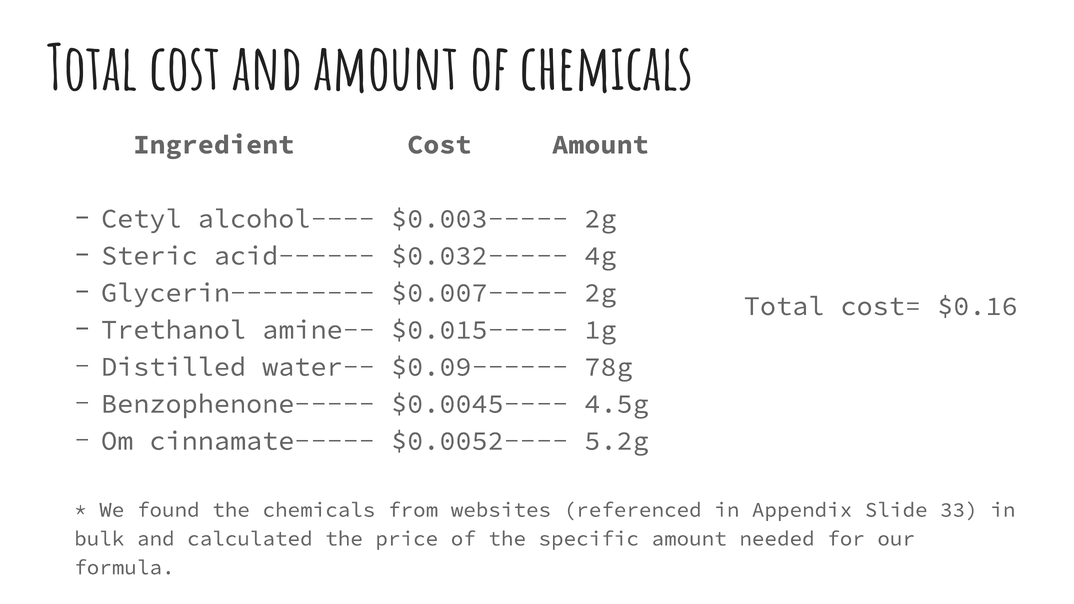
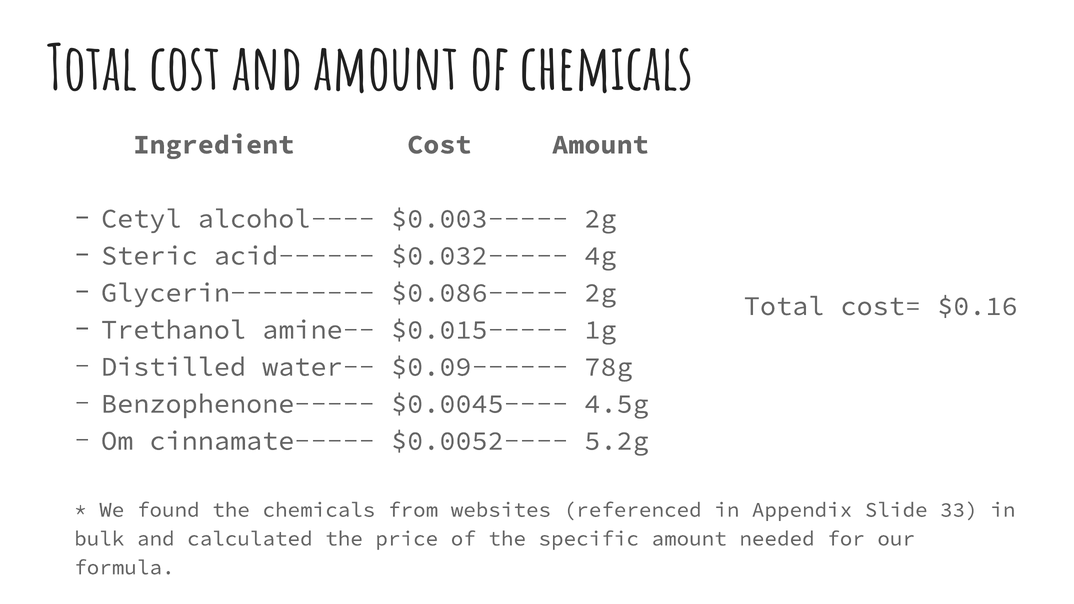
$0.007-----: $0.007----- -> $0.086----- (480, 293)
